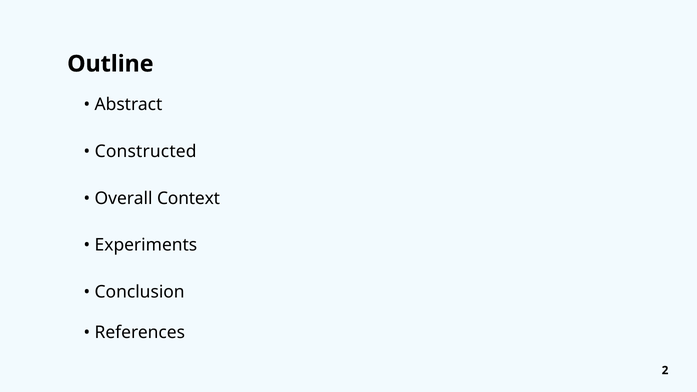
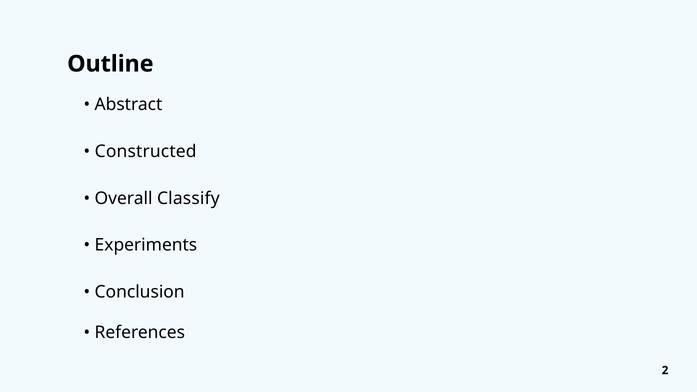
Context: Context -> Classify (188, 198)
